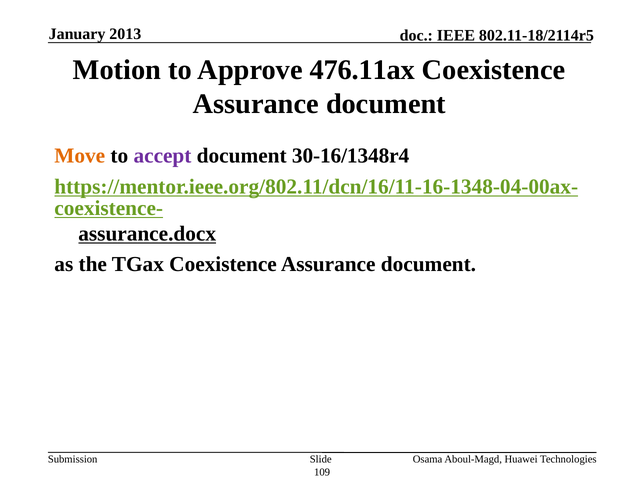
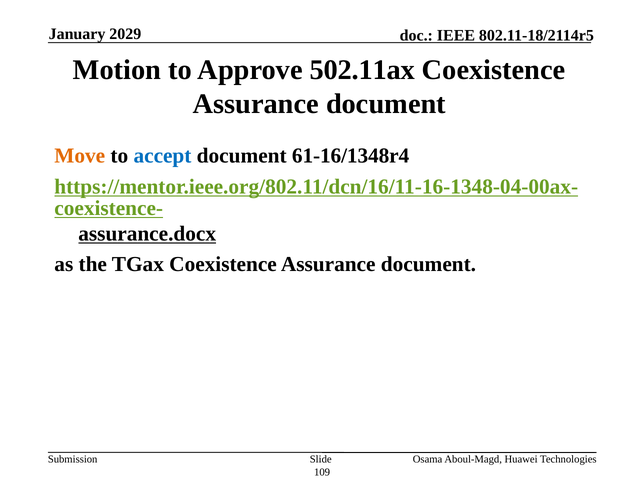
2013: 2013 -> 2029 (125, 34)
476.11ax: 476.11ax -> 502.11ax (362, 70)
accept colour: purple -> blue (162, 156)
30-16/1348r4: 30-16/1348r4 -> 61-16/1348r4 (351, 156)
